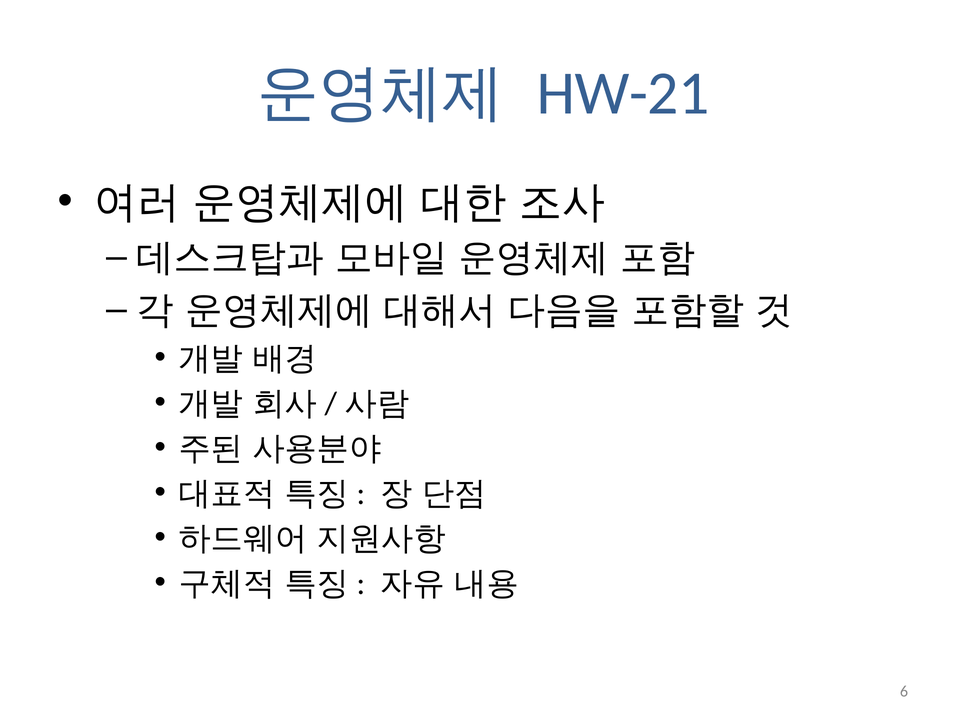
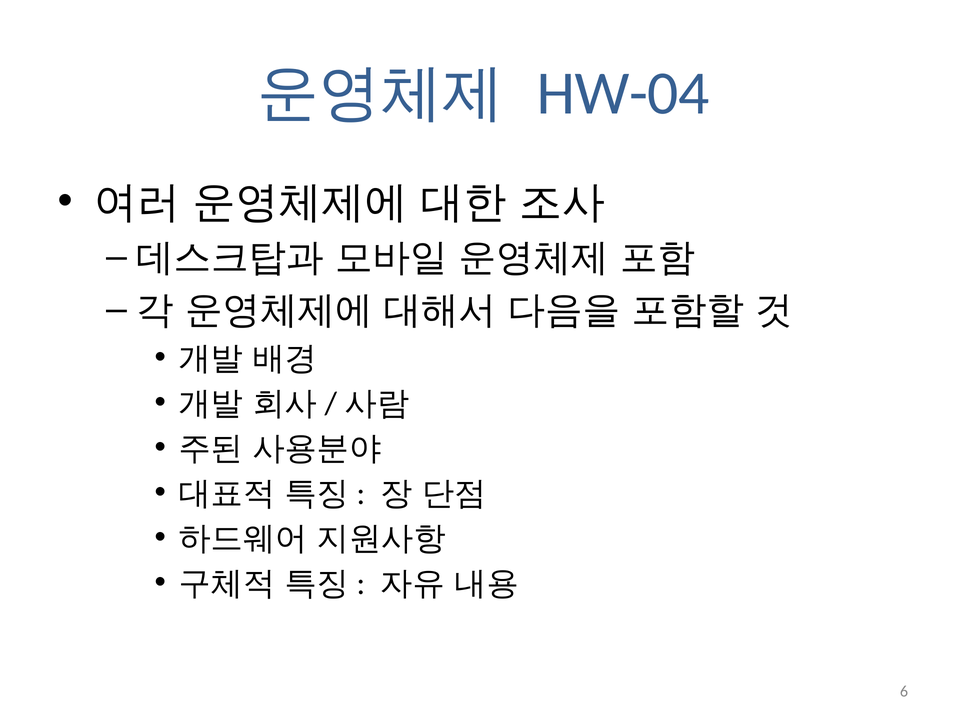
HW-21: HW-21 -> HW-04 (623, 94)
